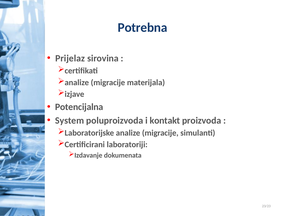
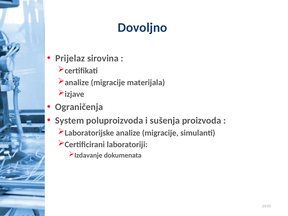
Potrebna: Potrebna -> Dovoljno (142, 28)
Potencijalna: Potencijalna -> Ograničenja (79, 107)
kontakt: kontakt -> sušenja (165, 120)
